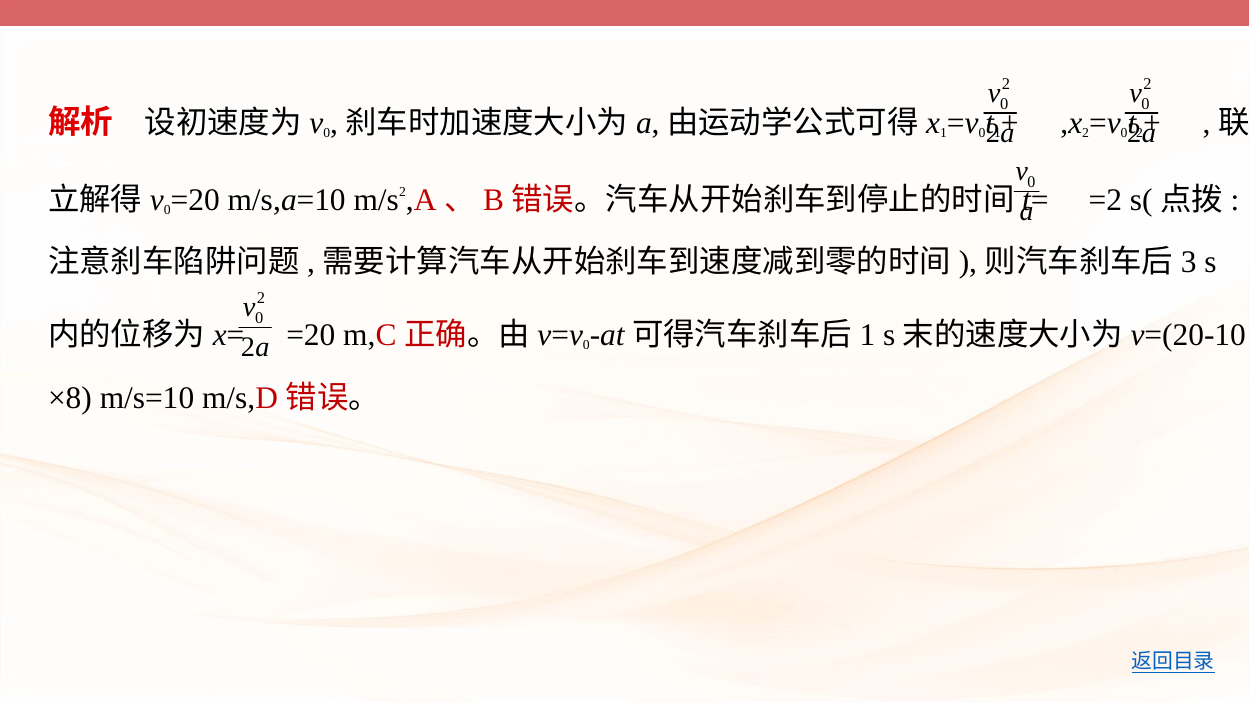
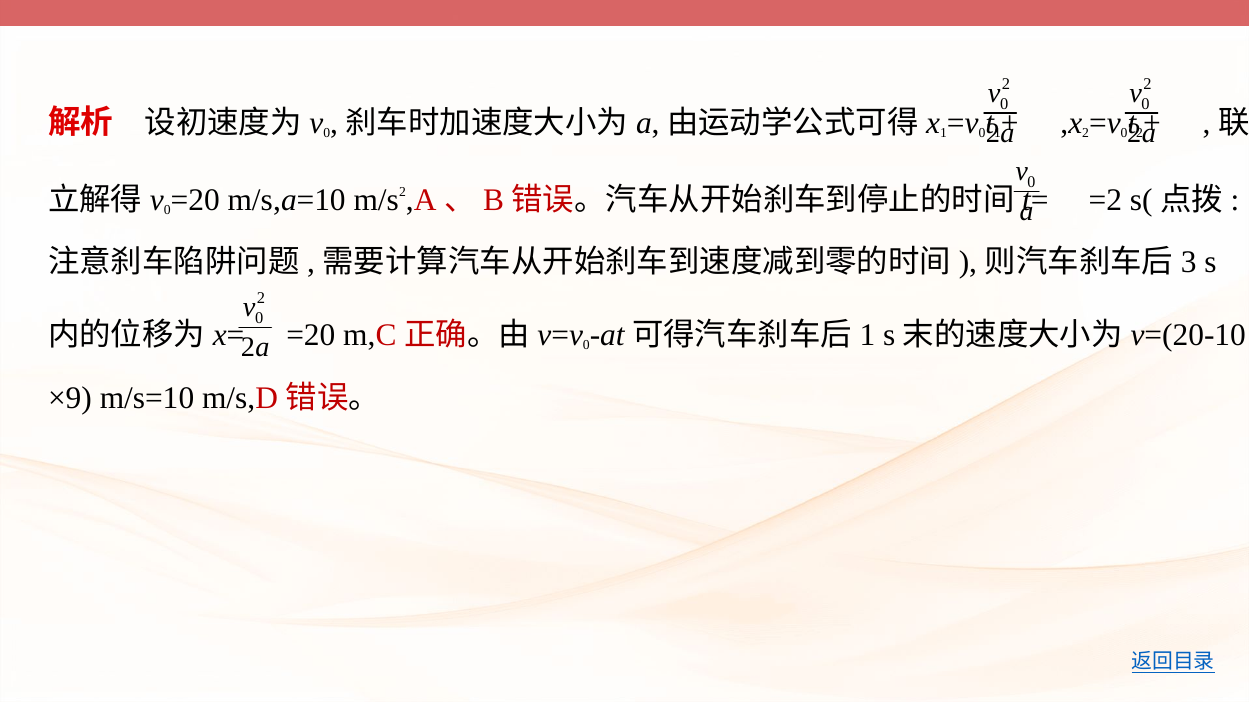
×8: ×8 -> ×9 (70, 398)
